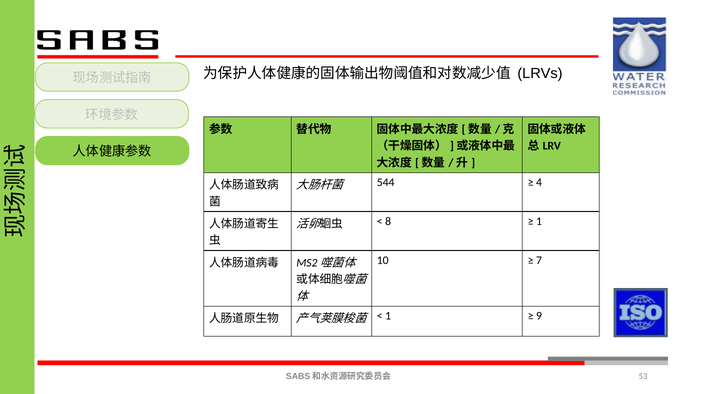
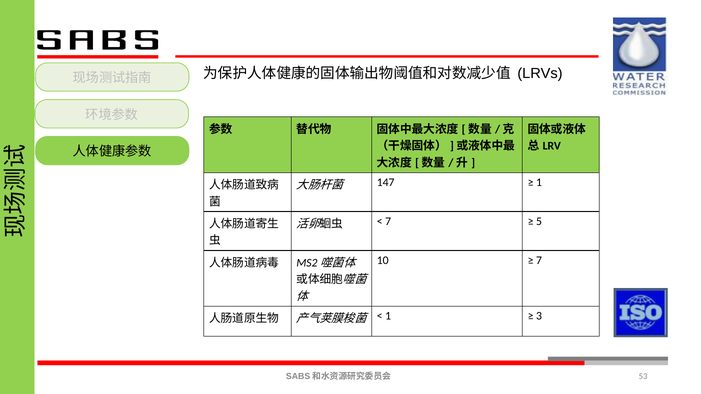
544: 544 -> 147 (386, 183)
4: 4 -> 1 (539, 183)
8: 8 -> 7 (388, 222)
1: 1 -> 5 (539, 222)
9: 9 -> 3 (539, 316)
